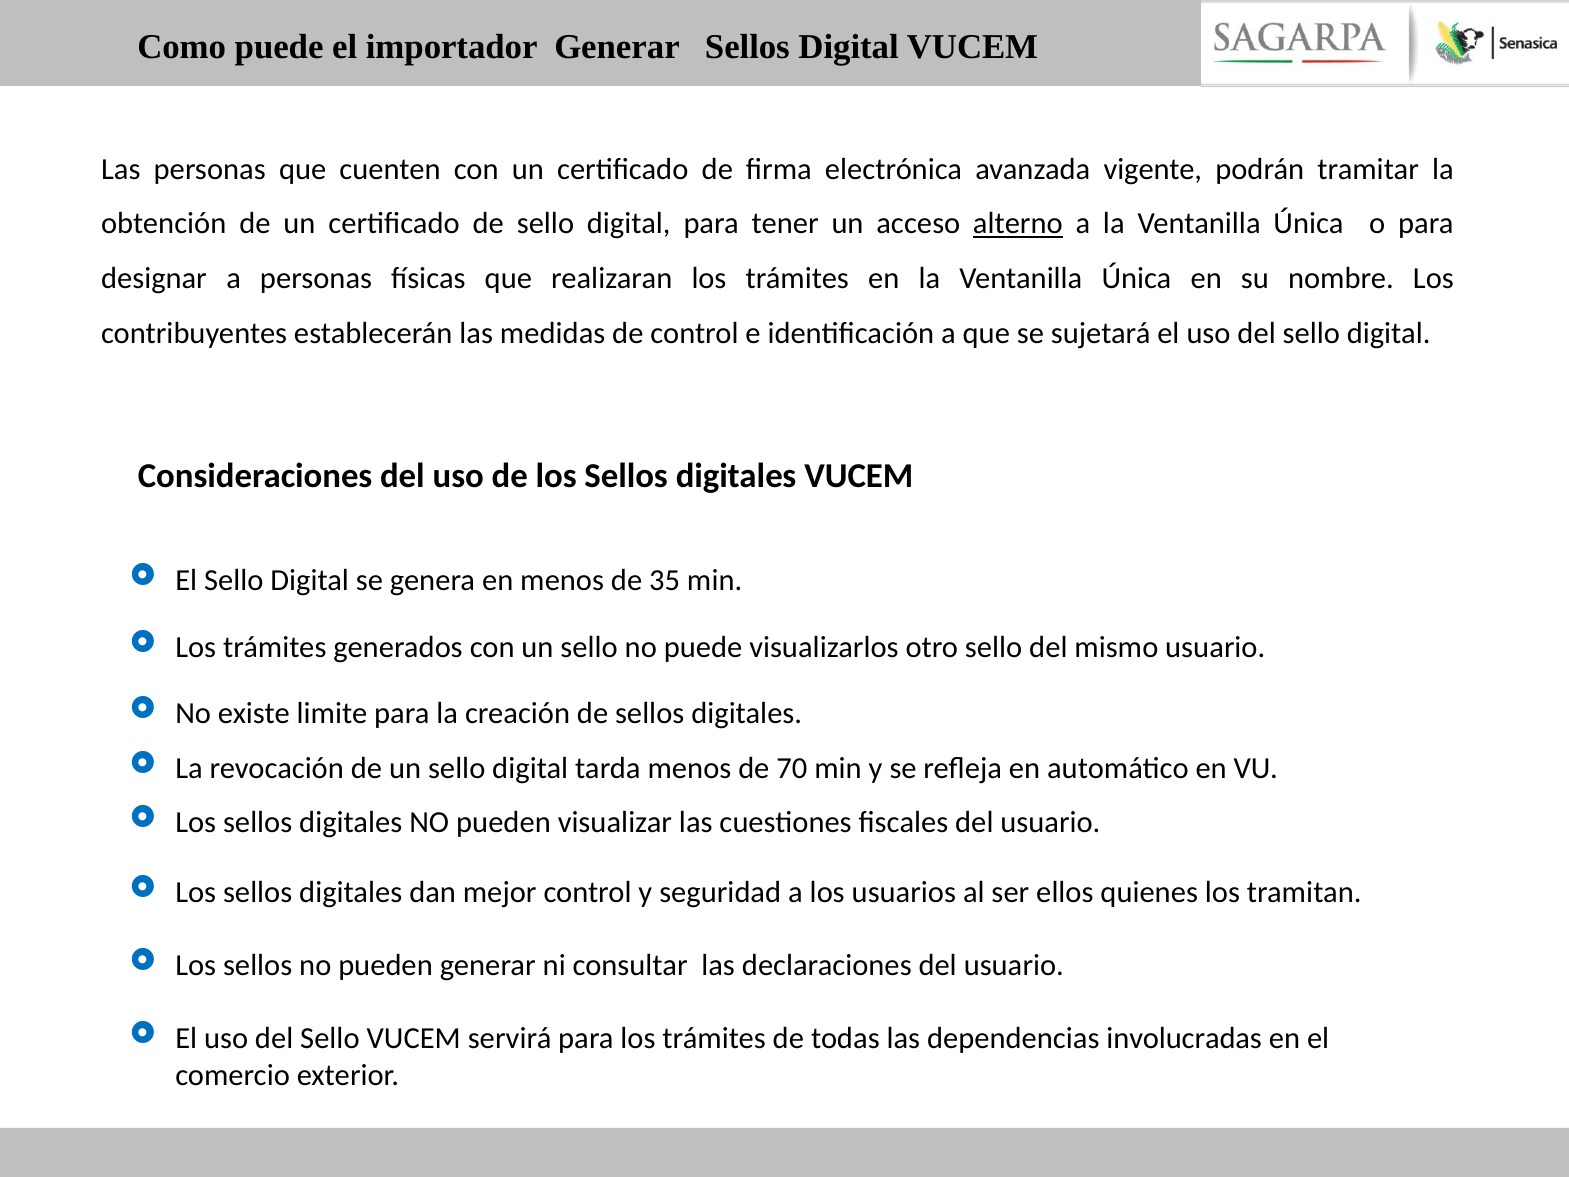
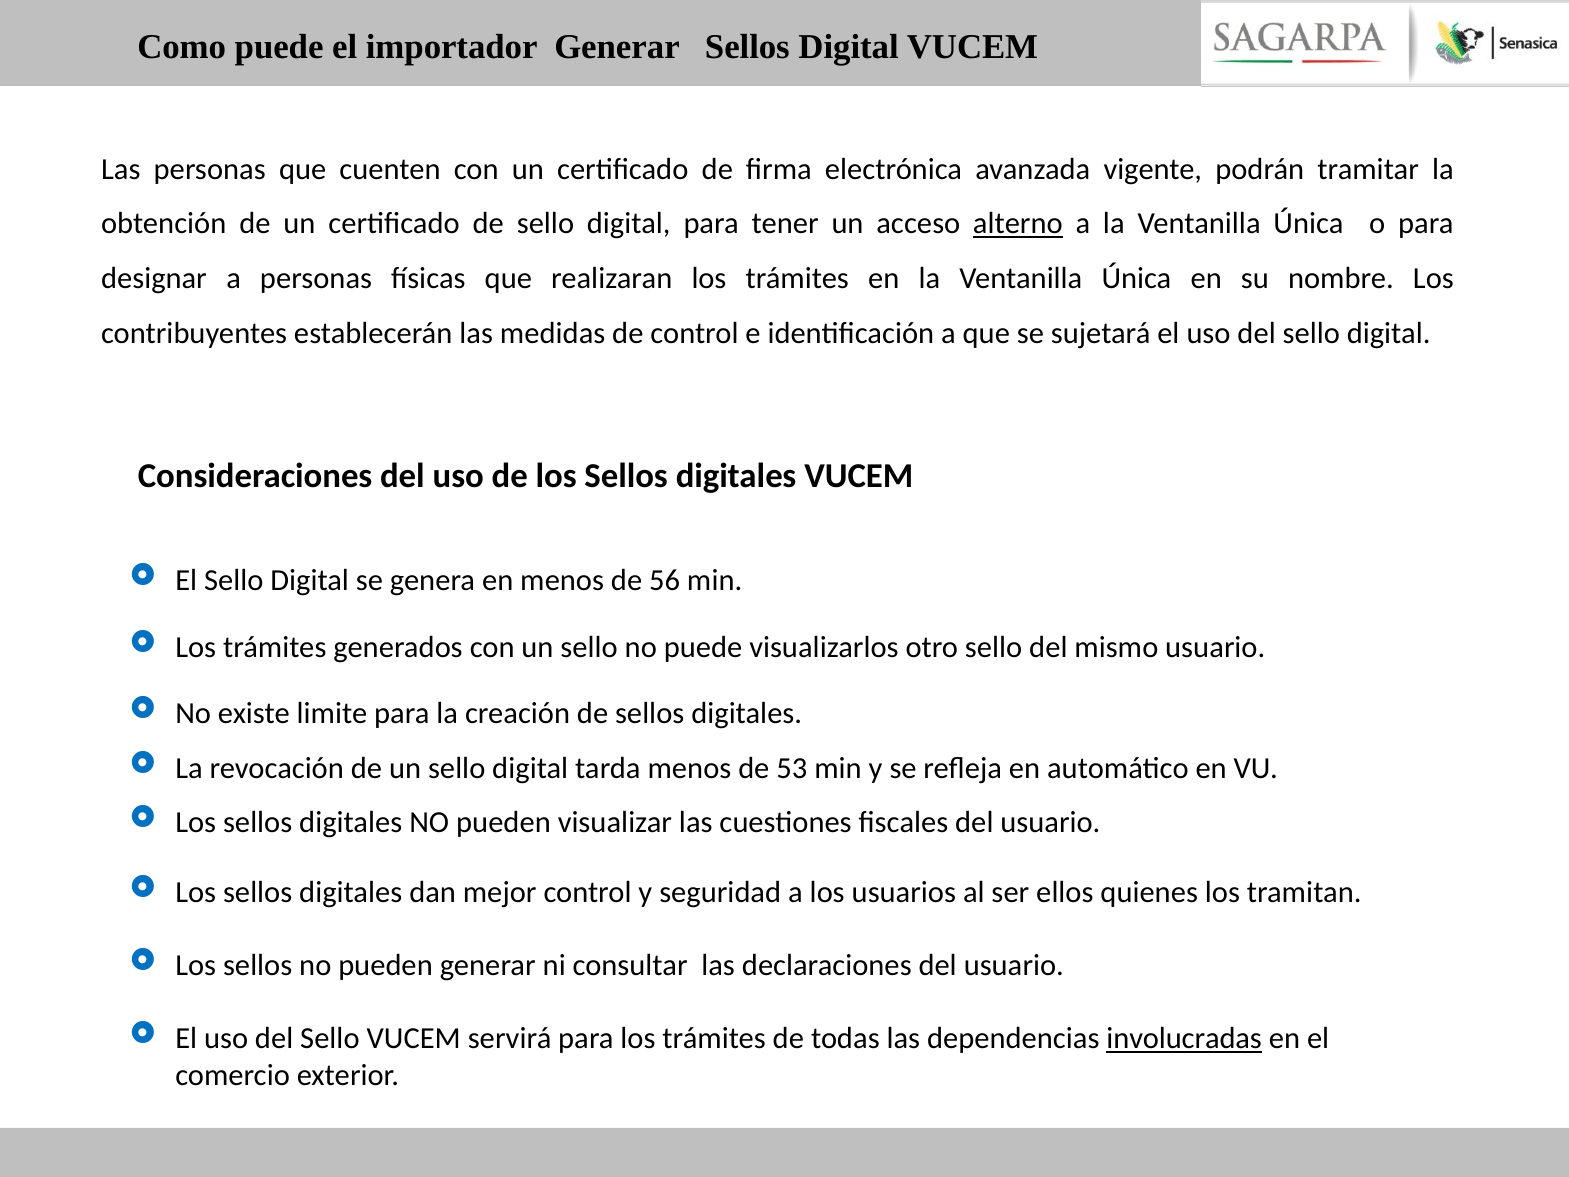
35: 35 -> 56 (665, 580)
70: 70 -> 53 (792, 768)
involucradas underline: none -> present (1184, 1039)
